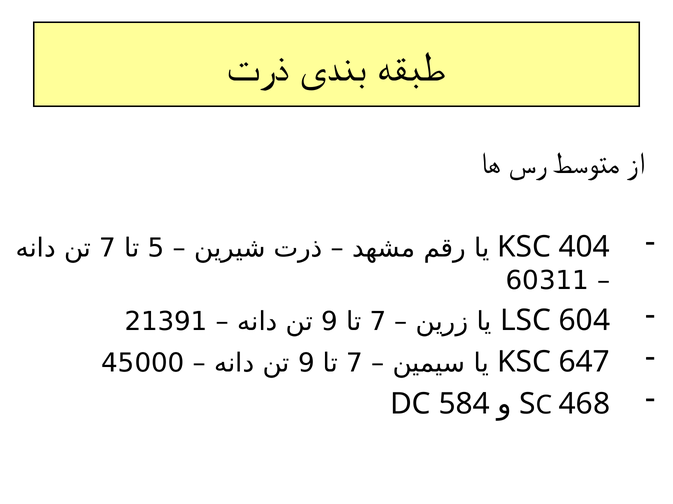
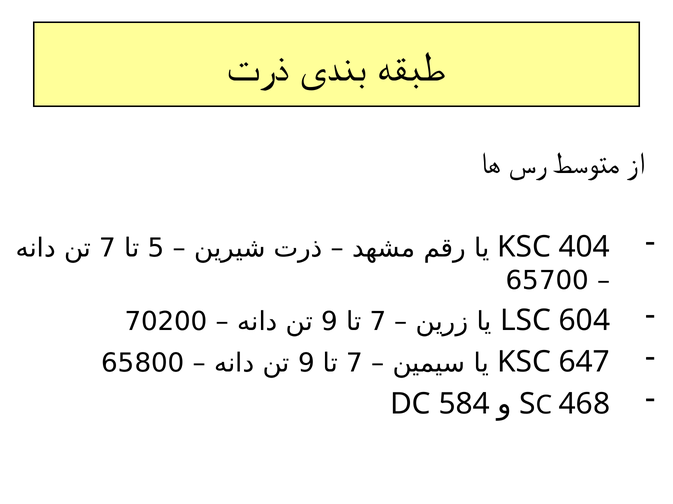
60311: 60311 -> 65700 (547, 281)
21391: 21391 -> 70200 (166, 322)
45000: 45000 -> 65800 (143, 364)
